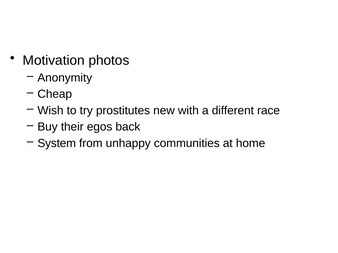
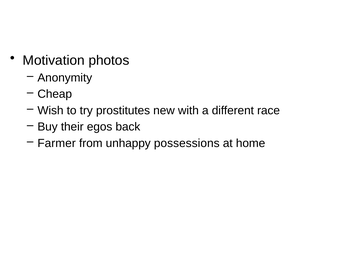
System: System -> Farmer (57, 144)
communities: communities -> possessions (187, 144)
